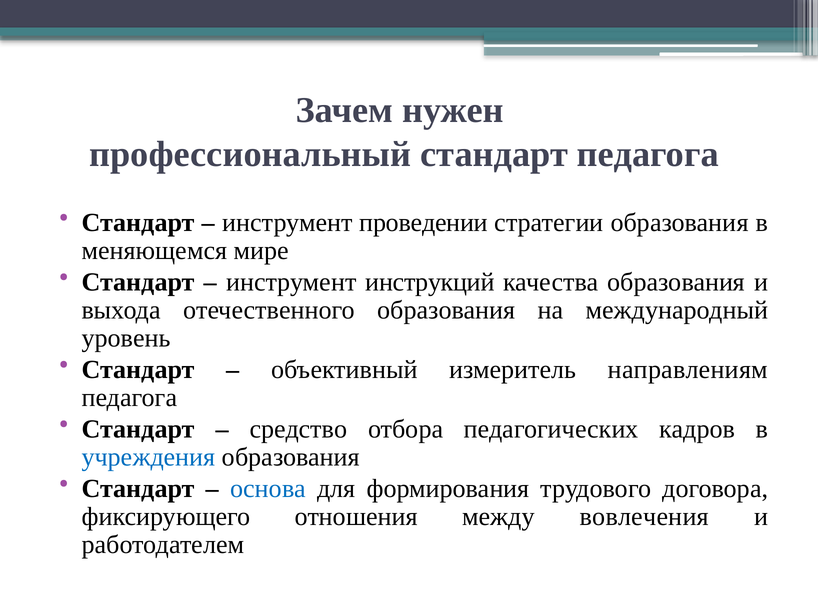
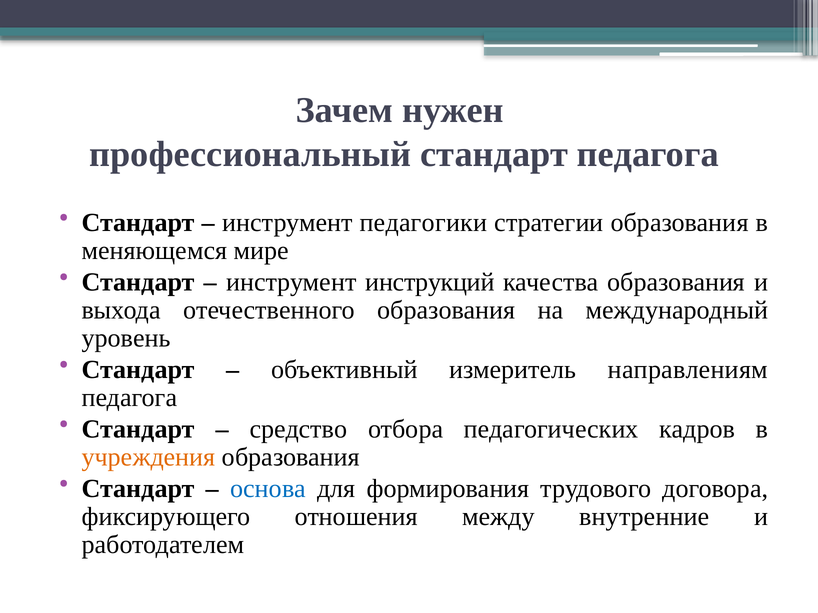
проведении: проведении -> педагогики (423, 223)
учреждения colour: blue -> orange (149, 458)
вовлечения: вовлечения -> внутренние (644, 517)
